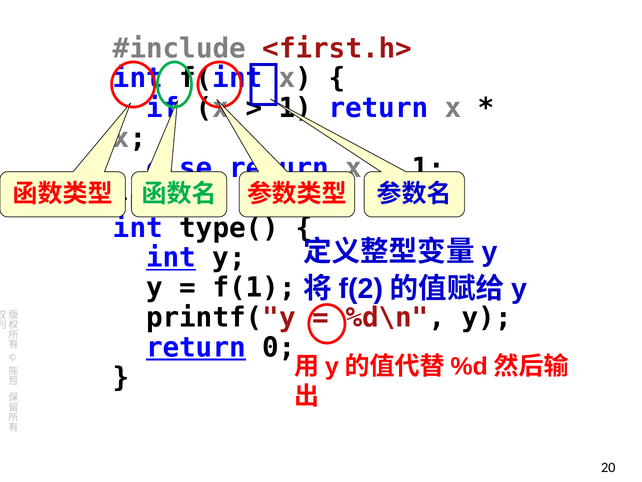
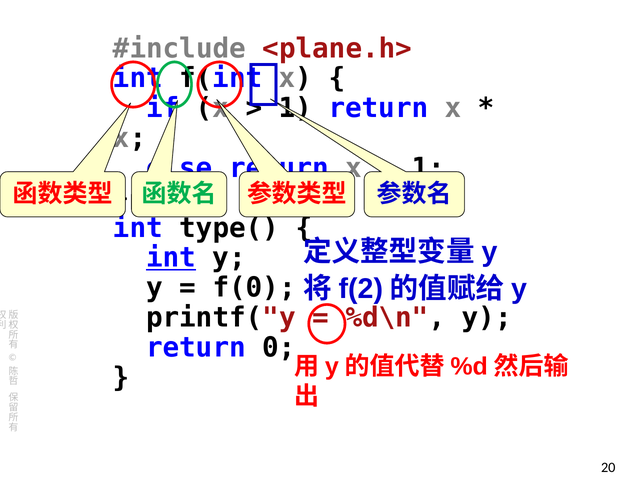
<first.h>: <first.h> -> <plane.h> (337, 48)
f(1: f(1 -> f(0 (254, 287)
return underline: present -> none (196, 347)
